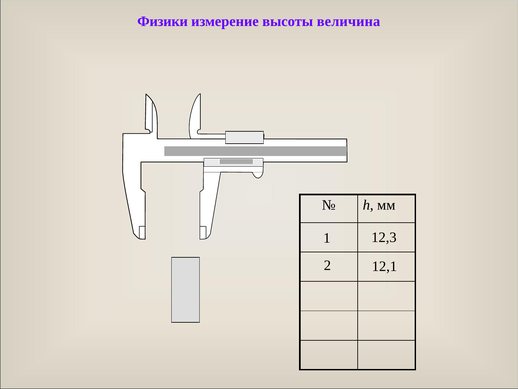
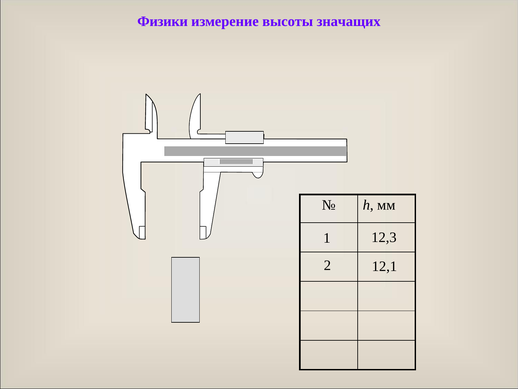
величина: величина -> значащих (349, 21)
